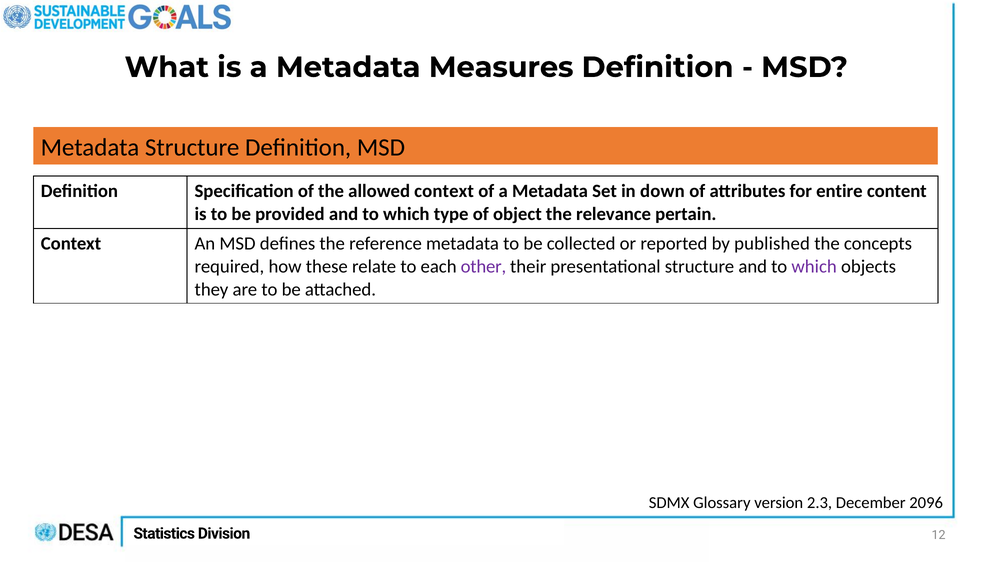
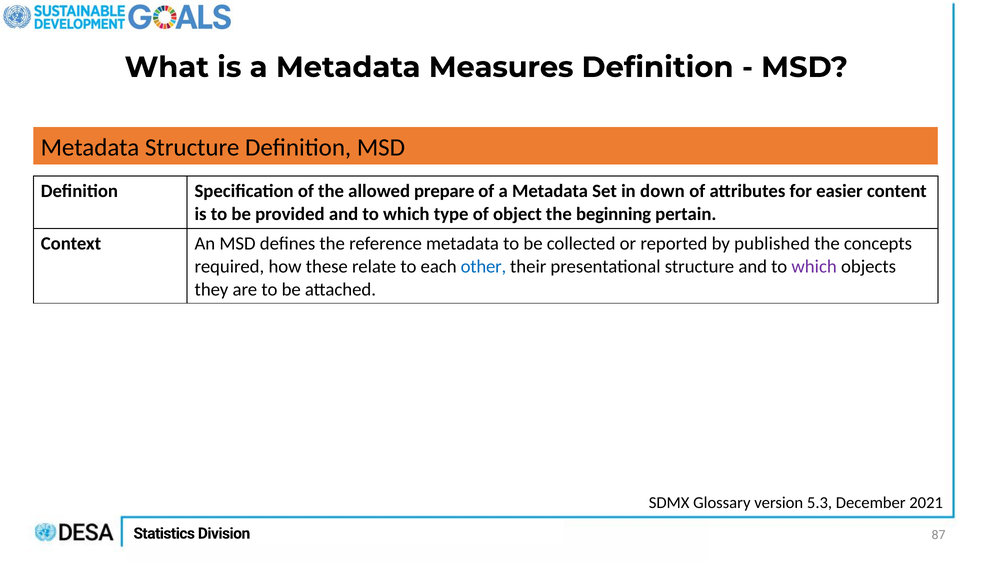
allowed context: context -> prepare (444, 191)
entire: entire -> easier (839, 191)
relevance: relevance -> beginning (614, 214)
other colour: purple -> blue (483, 267)
2.3: 2.3 -> 5.3 (820, 503)
2096: 2096 -> 2021 (926, 503)
12: 12 -> 87 (939, 535)
